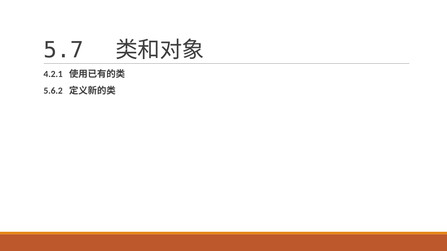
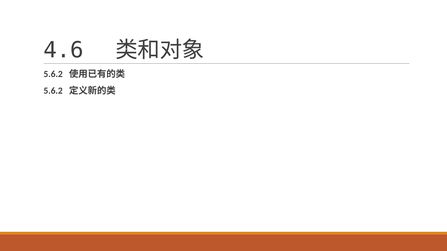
5.7: 5.7 -> 4.6 (64, 50)
4.2.1: 4.2.1 -> 5.6.2 (53, 74)
